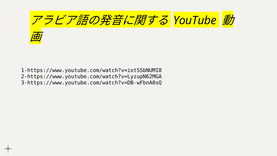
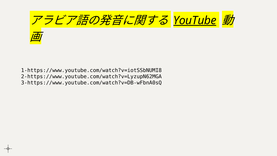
YouTube underline: none -> present (195, 20)
